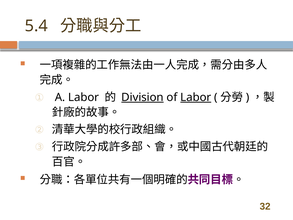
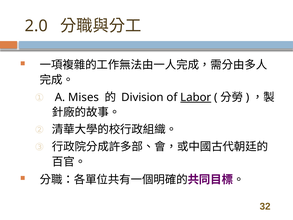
5.4: 5.4 -> 2.0 (36, 26)
A Labor: Labor -> Mises (84, 97)
Division underline: present -> none (143, 97)
